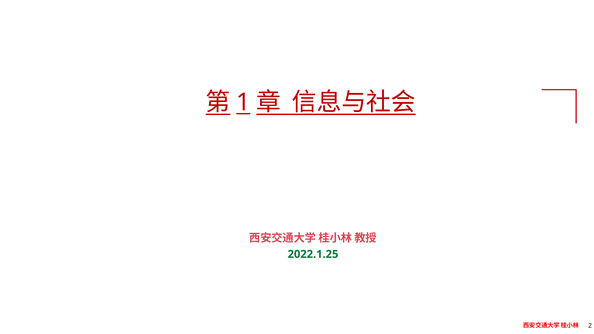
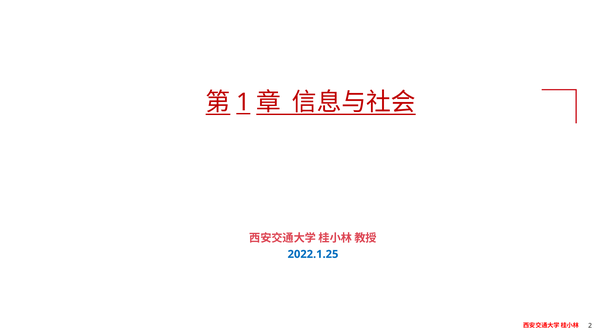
2022.1.25 colour: green -> blue (313, 254)
